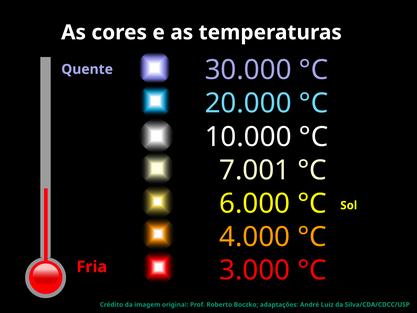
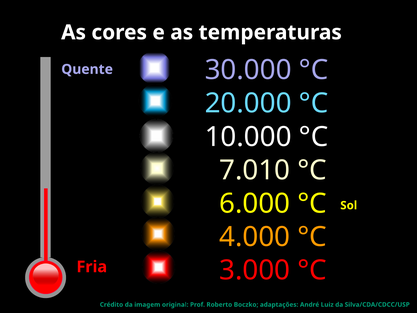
7.001: 7.001 -> 7.010 (255, 170)
